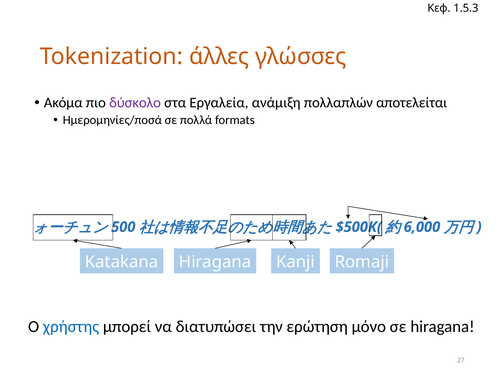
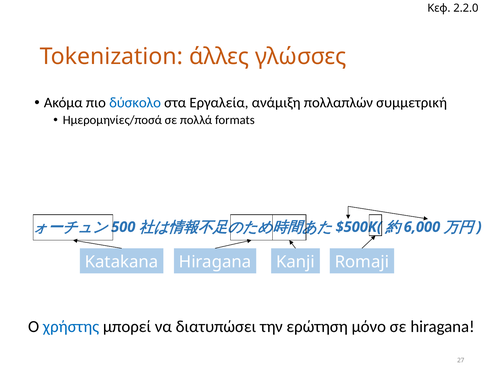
1.5.3: 1.5.3 -> 2.2.0 (466, 8)
δύσκολο colour: purple -> blue (135, 103)
αποτελείται: αποτελείται -> συμμετρική (412, 103)
